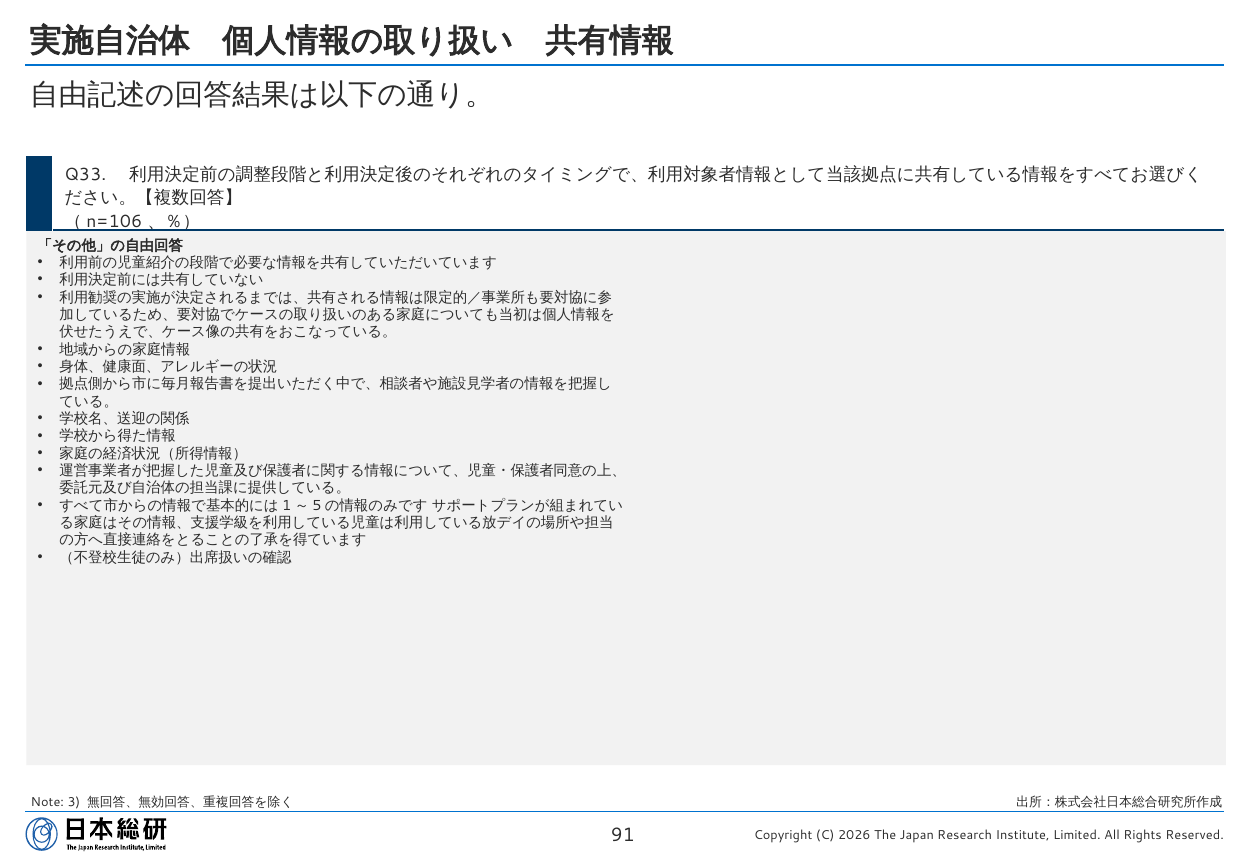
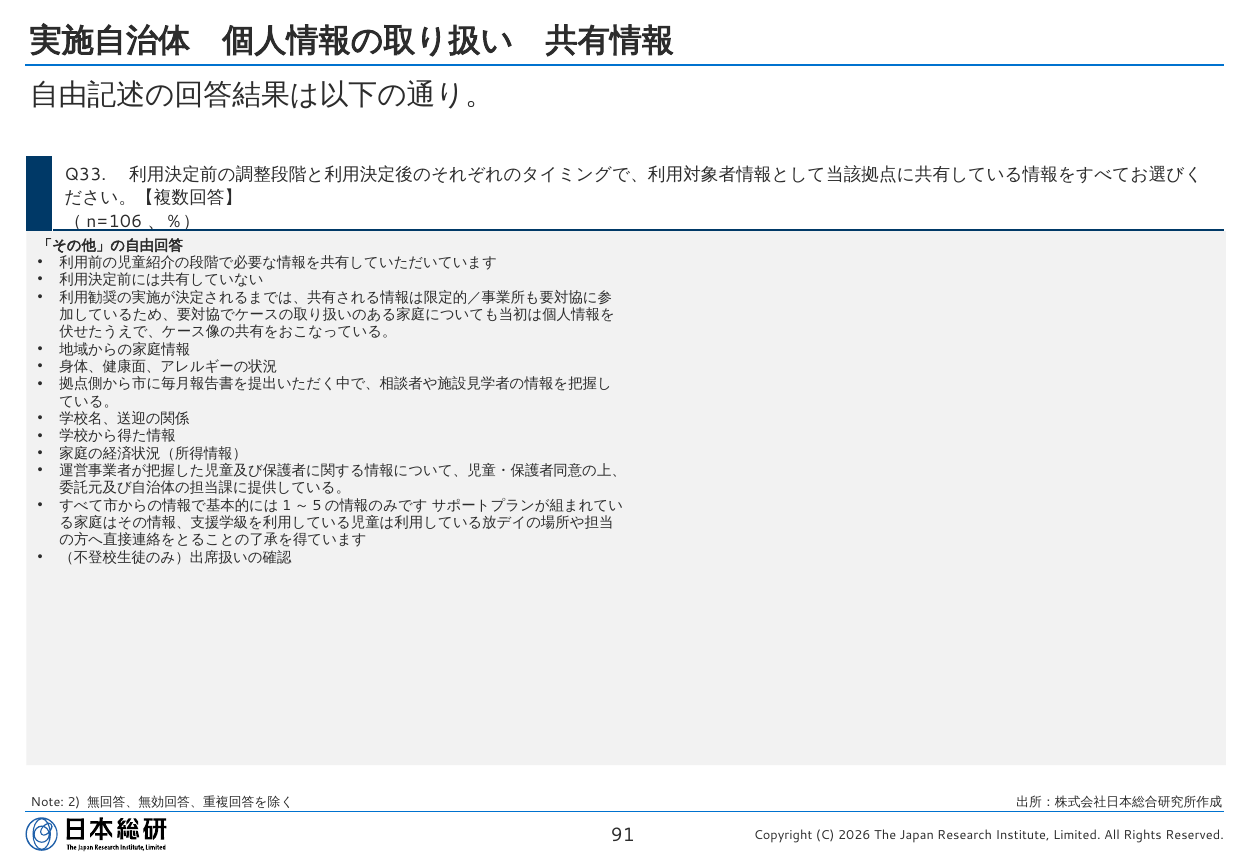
3: 3 -> 2 (74, 803)
